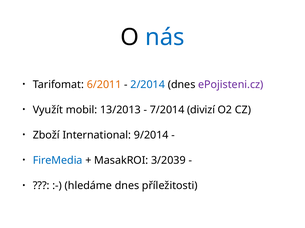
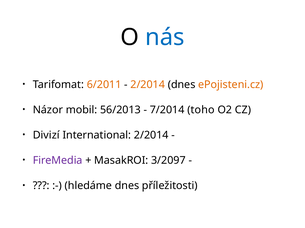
2/2014 colour: blue -> orange (148, 85)
ePojisteni.cz colour: purple -> orange (231, 85)
Využít: Využít -> Názor (48, 110)
13/2013: 13/2013 -> 56/2013 (120, 110)
divizí: divizí -> toho (201, 110)
Zboží: Zboží -> Divizí (46, 136)
International 9/2014: 9/2014 -> 2/2014 (151, 136)
FireMedia colour: blue -> purple (58, 161)
3/2039: 3/2039 -> 3/2097 (168, 161)
